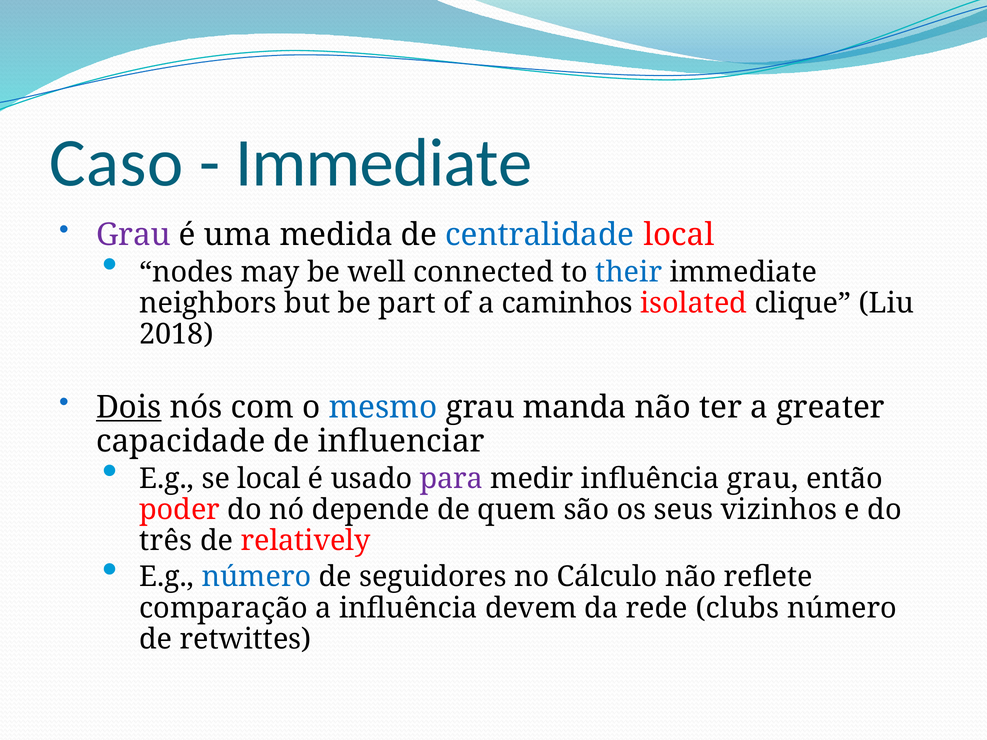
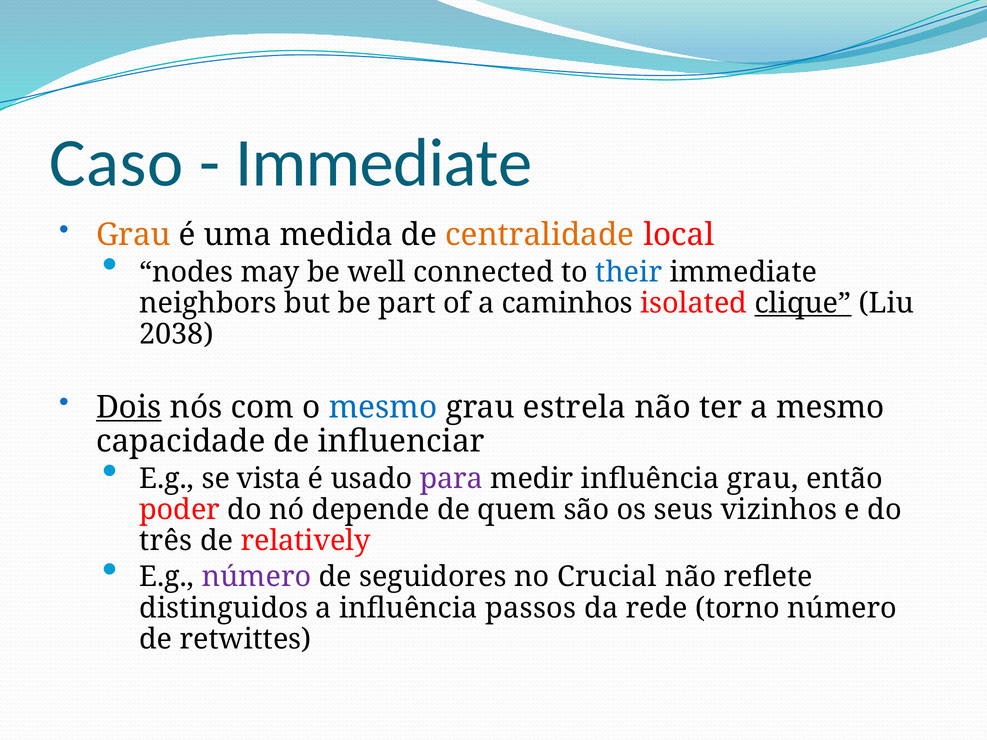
Grau colour: purple -> orange (133, 235)
centralidade colour: blue -> orange (540, 235)
clique underline: none -> present (803, 303)
2018: 2018 -> 2038 (176, 334)
manda: manda -> estrela (575, 407)
a greater: greater -> mesmo (830, 407)
se local: local -> vista (269, 479)
número colour: blue -> purple (256, 577)
Cálculo: Cálculo -> Crucial (607, 577)
comparação: comparação -> distinguidos (224, 608)
devem: devem -> passos (531, 608)
clubs: clubs -> torno (738, 608)
